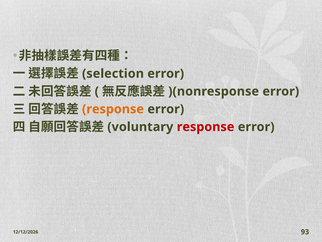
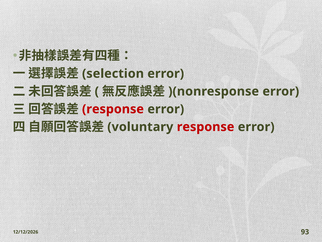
response colour: orange -> red (113, 109)
